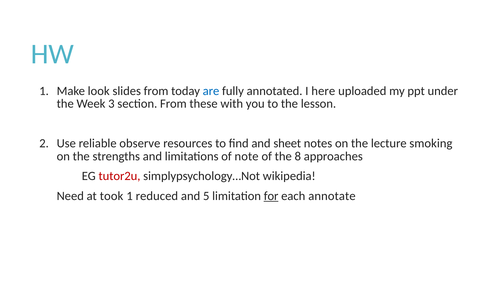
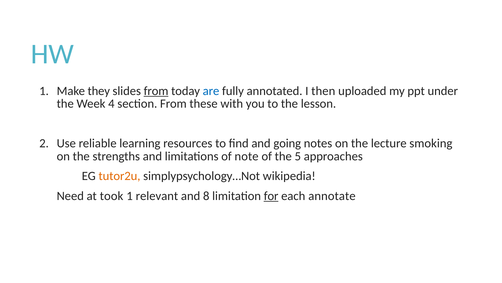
look: look -> they (99, 91)
from underline: none -> present (156, 91)
here: here -> then (323, 91)
3: 3 -> 4 (111, 104)
observe: observe -> learning (140, 143)
sheet: sheet -> going (287, 143)
8: 8 -> 5 (298, 156)
tutor2u colour: red -> orange (119, 176)
reduced: reduced -> relevant (157, 196)
5: 5 -> 8 (206, 196)
